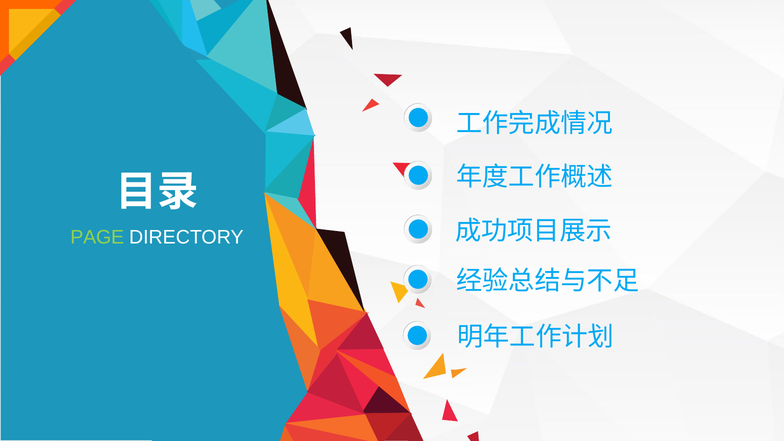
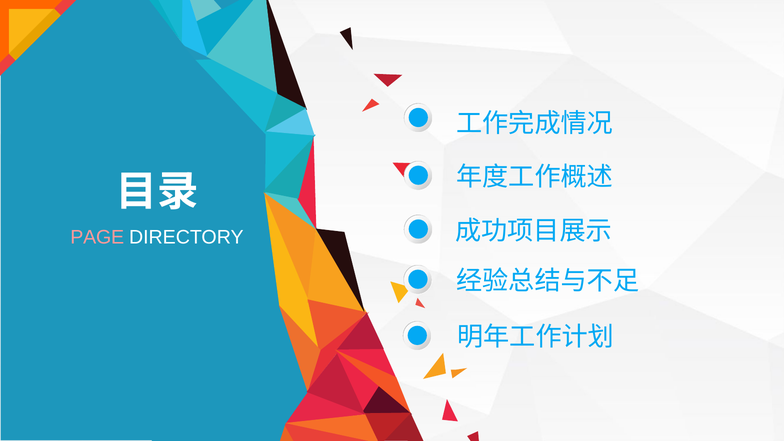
PAGE colour: light green -> pink (97, 237)
